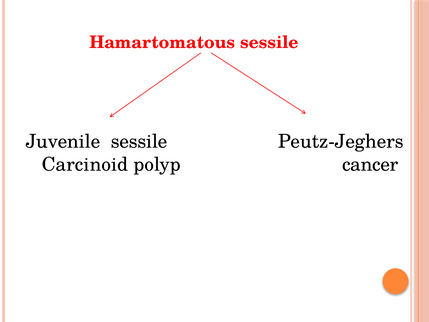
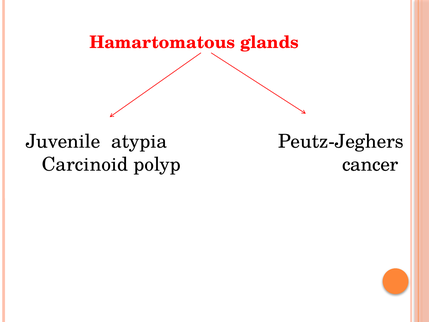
Hamartomatous sessile: sessile -> glands (269, 42)
Juvenile sessile: sessile -> atypia (139, 141)
